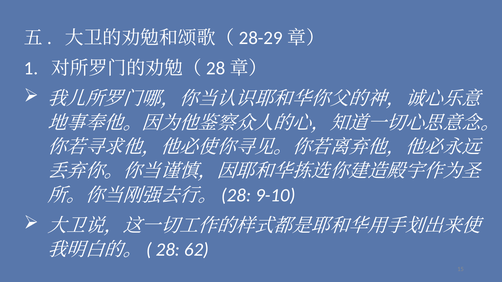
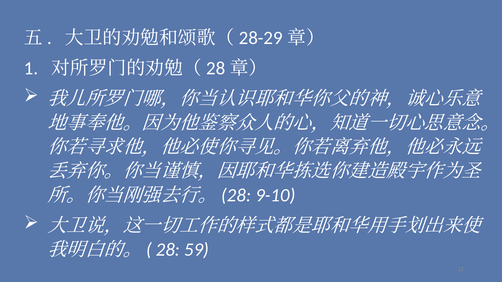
62: 62 -> 59 (197, 250)
